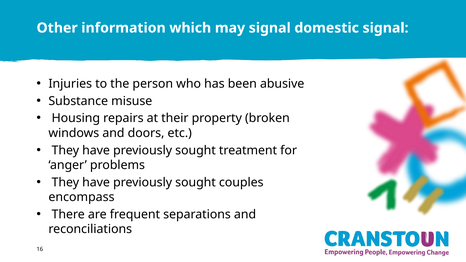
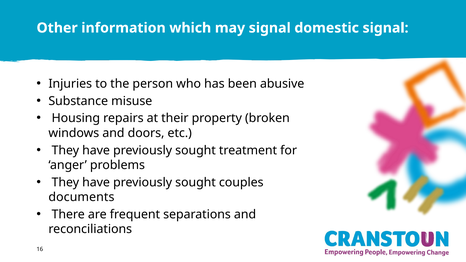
encompass: encompass -> documents (81, 197)
